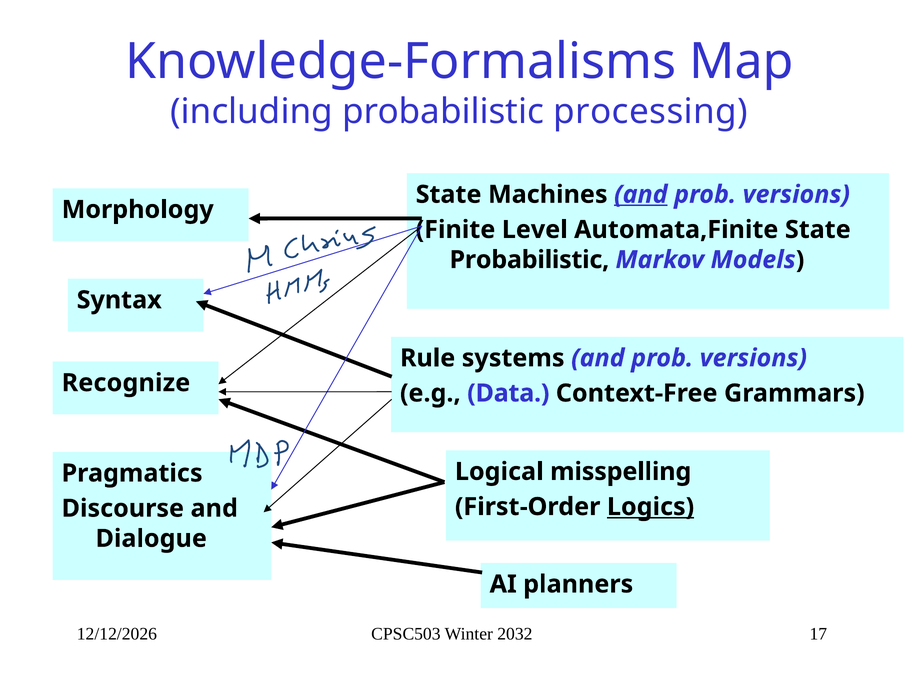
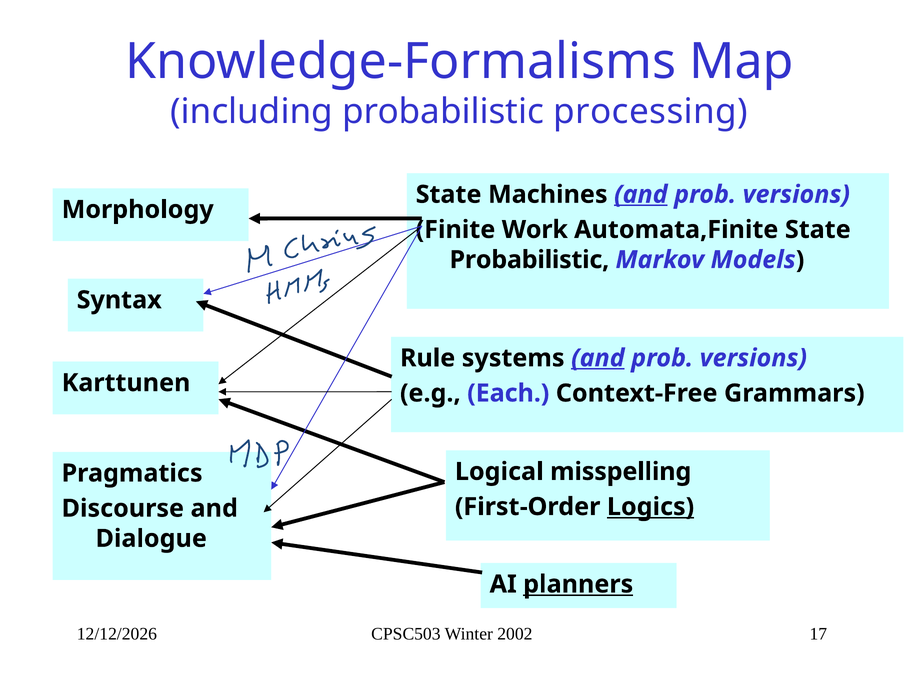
Level: Level -> Work (535, 230)
and underline: none -> present (598, 358)
Recognize: Recognize -> Karttunen (126, 383)
Data: Data -> Each (508, 393)
planners underline: none -> present (578, 584)
2032: 2032 -> 2002 (515, 634)
